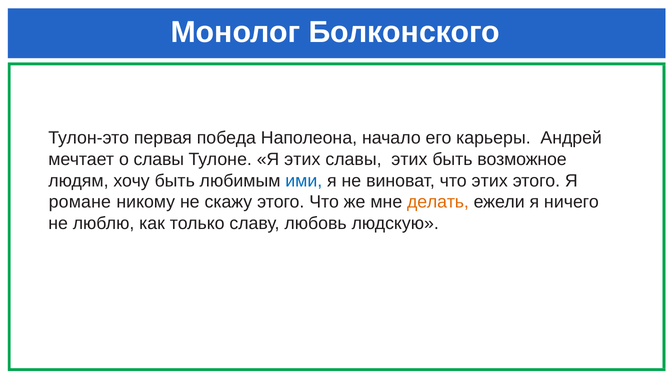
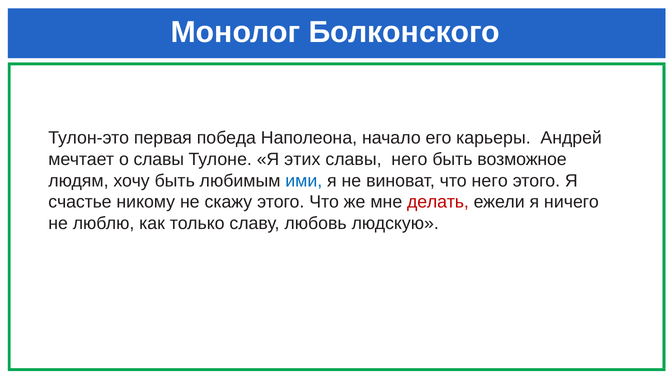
славы этих: этих -> него (409, 159)
что этих: этих -> него (490, 181)
романе: романе -> счастье (80, 202)
делать colour: orange -> red (438, 202)
